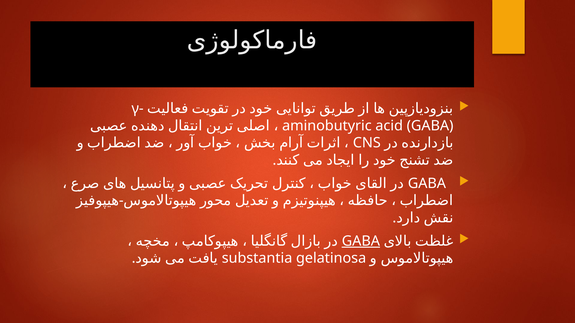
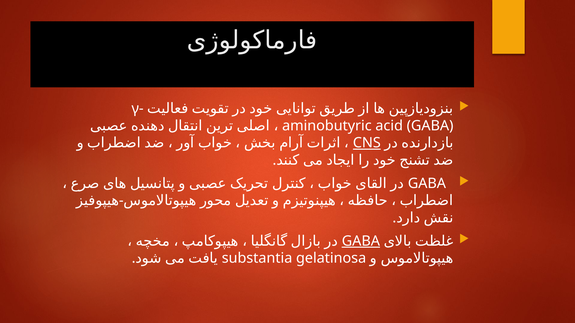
CNS underline: none -> present (367, 143)
